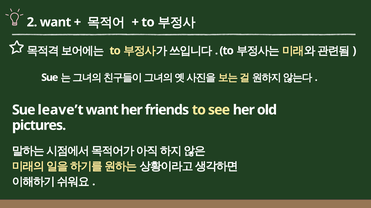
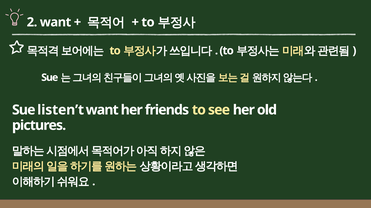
leave’t: leave’t -> listen’t (61, 110)
